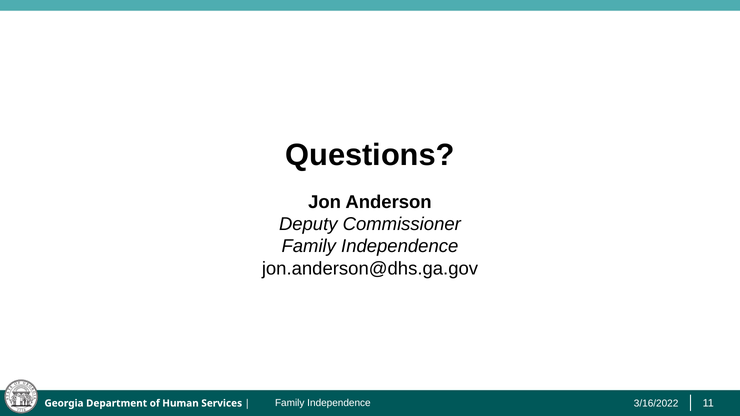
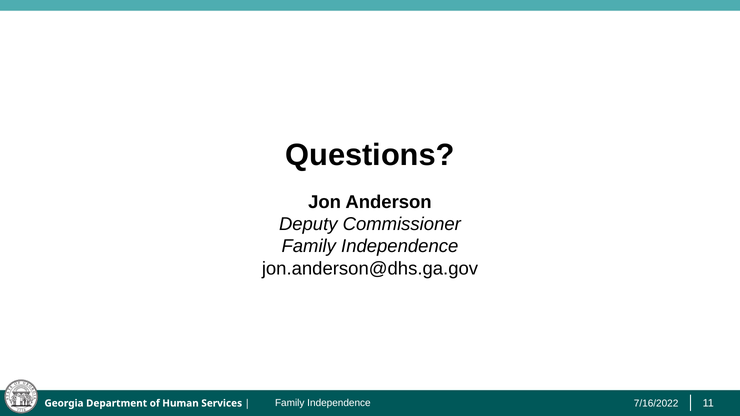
3/16/2022: 3/16/2022 -> 7/16/2022 (656, 404)
